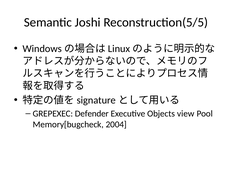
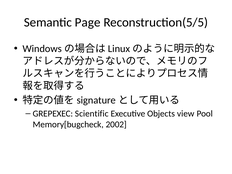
Joshi: Joshi -> Page (88, 22)
Defender: Defender -> Scientific (92, 114)
2004: 2004 -> 2002 (116, 124)
